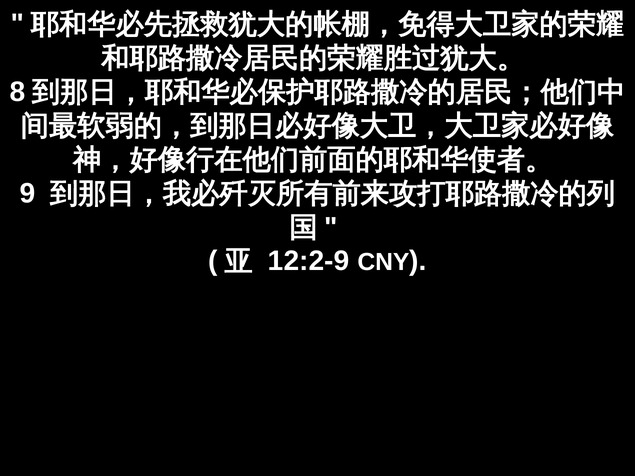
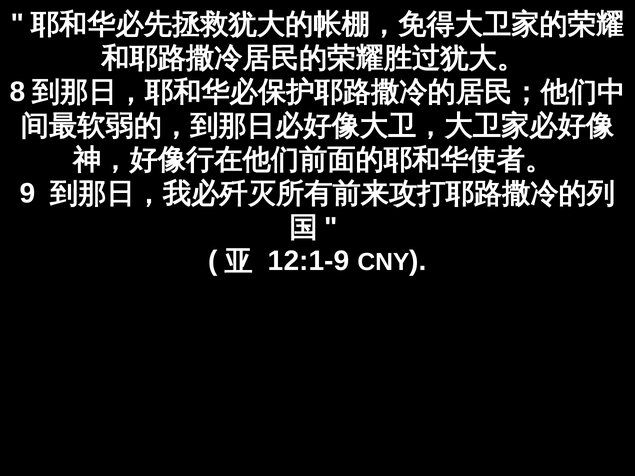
12:2-9: 12:2-9 -> 12:1-9 (309, 261)
